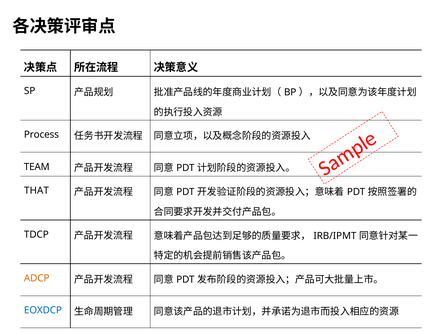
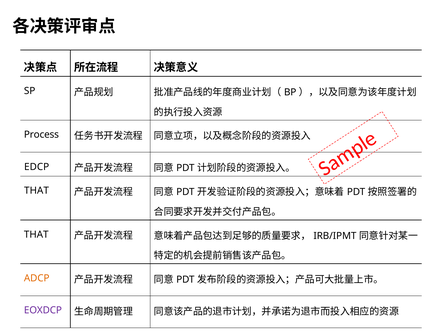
TEAM: TEAM -> EDCP (37, 167)
TDCP: TDCP -> THAT (36, 234)
EOXDCP colour: blue -> purple (43, 310)
